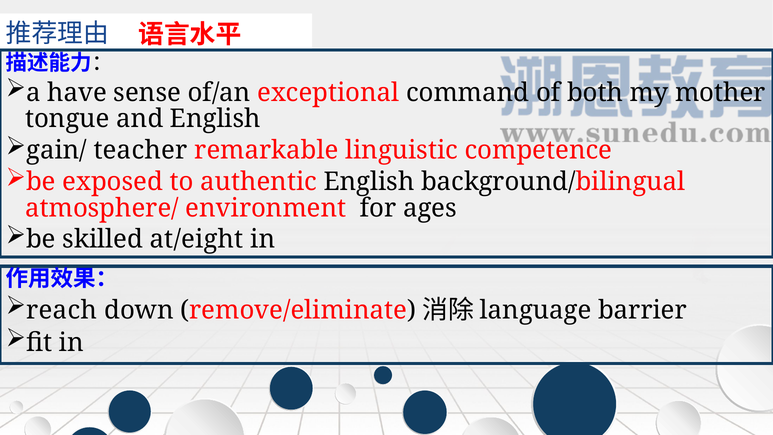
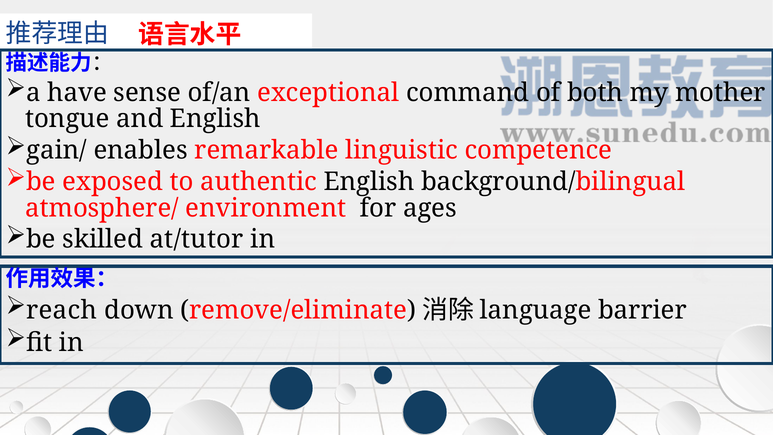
teacher: teacher -> enables (141, 150)
at/eight: at/eight -> at/tutor (197, 239)
